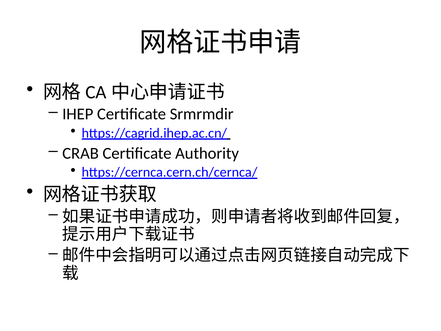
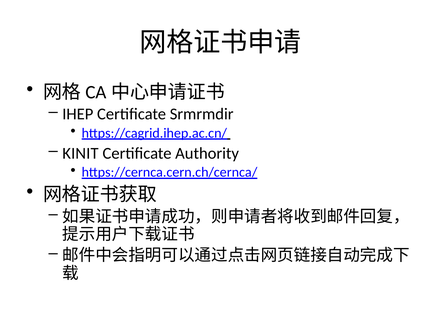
CRAB: CRAB -> KINIT (80, 153)
